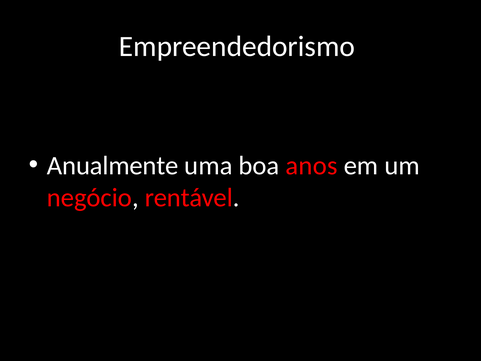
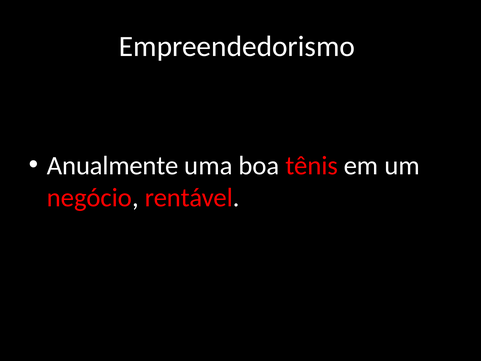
anos: anos -> tênis (312, 165)
